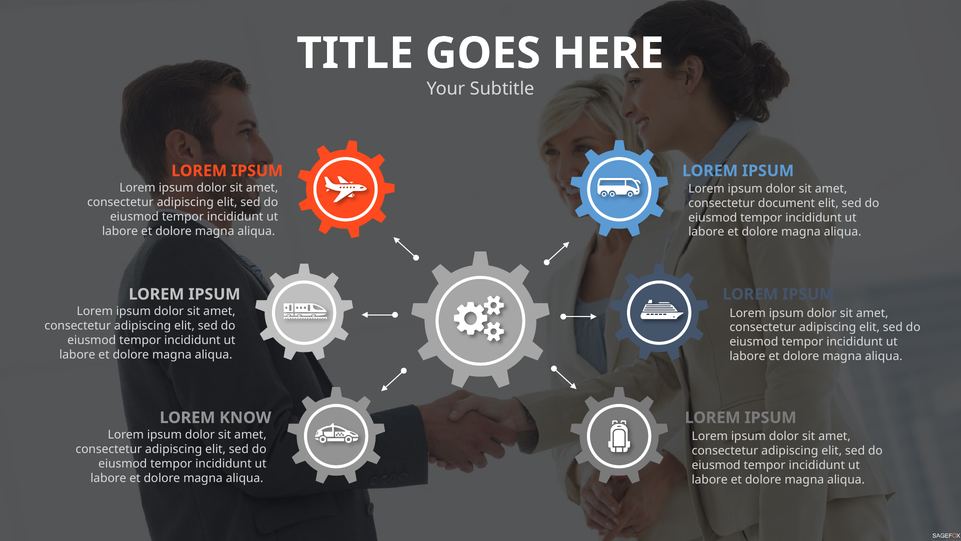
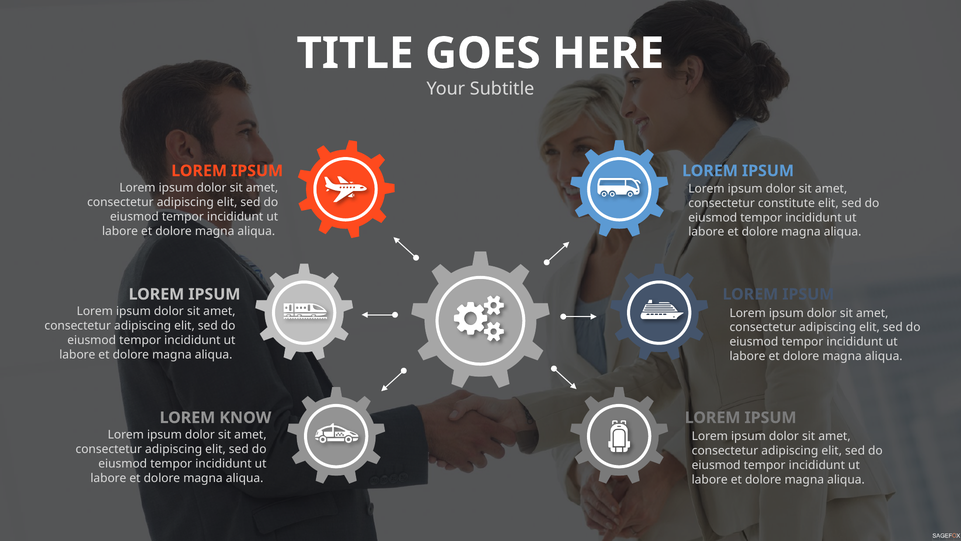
document: document -> constitute (786, 203)
